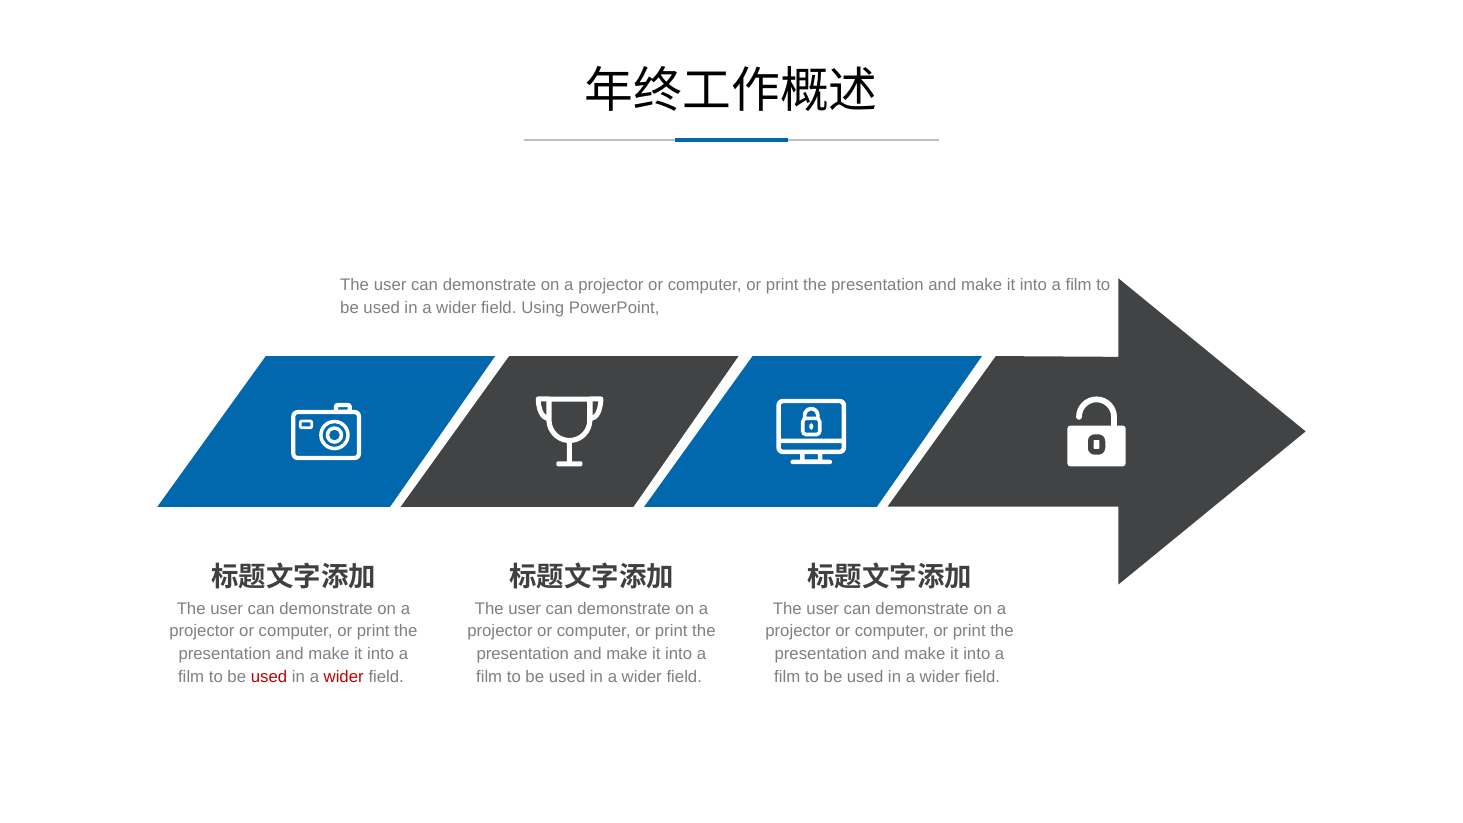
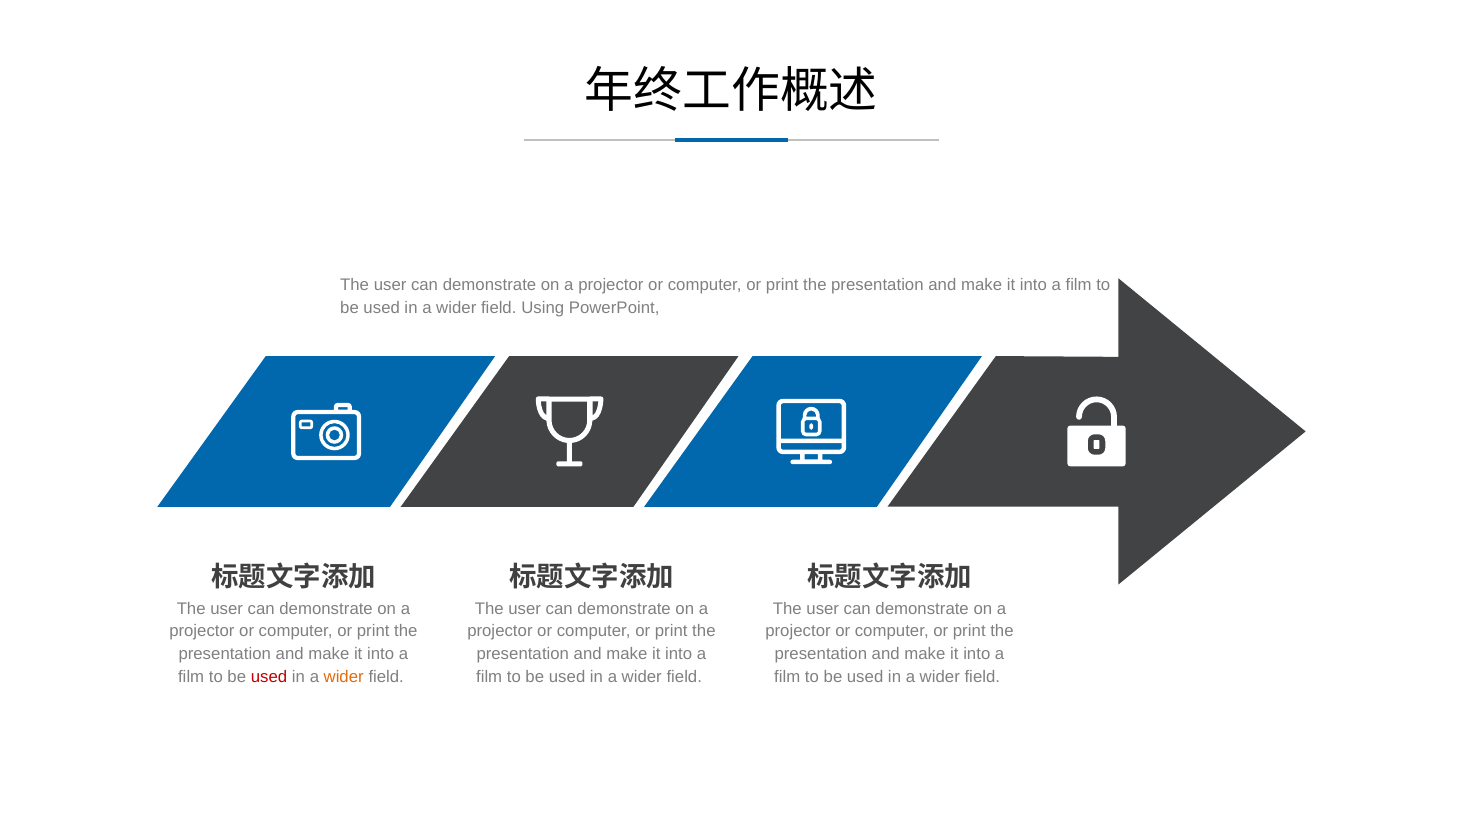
wider colour: red -> orange (344, 677)
